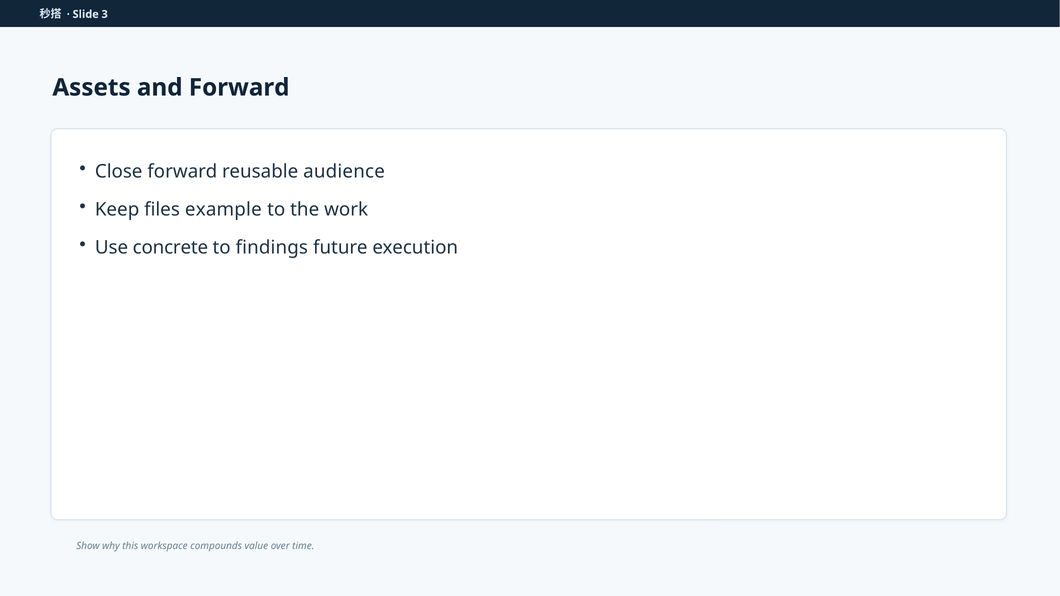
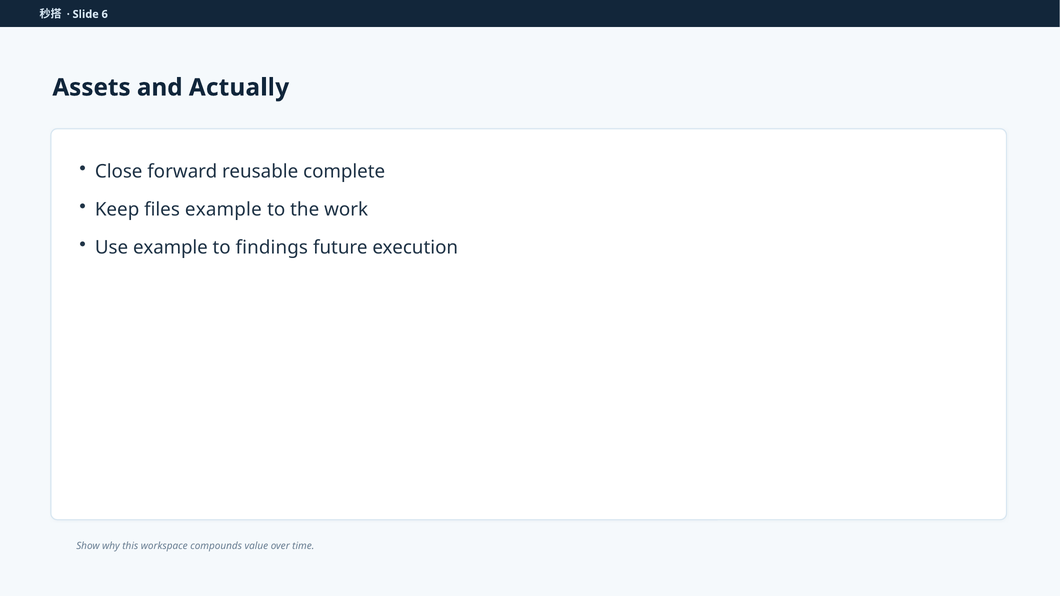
3: 3 -> 6 (105, 14)
and Forward: Forward -> Actually (239, 88)
audience: audience -> complete (344, 172)
Use concrete: concrete -> example (170, 248)
